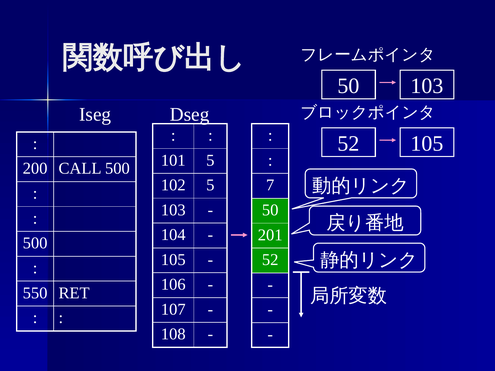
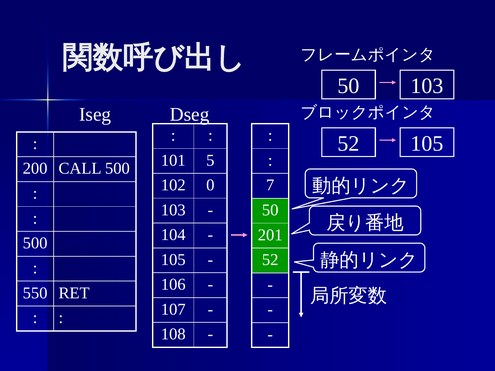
102 5: 5 -> 0 (210, 185)
